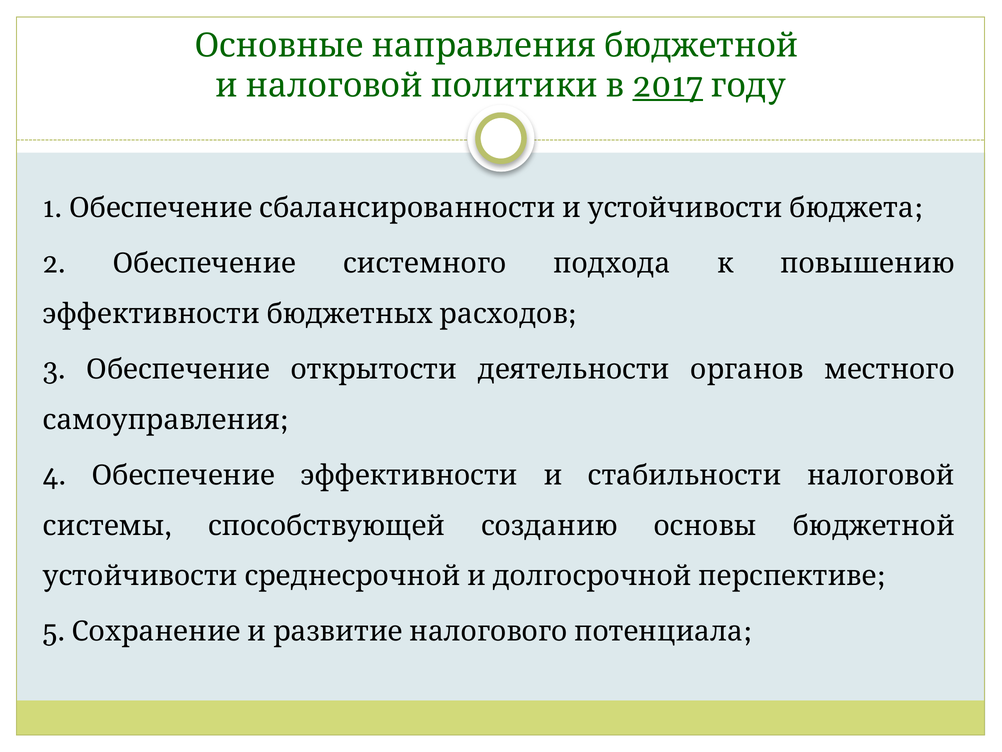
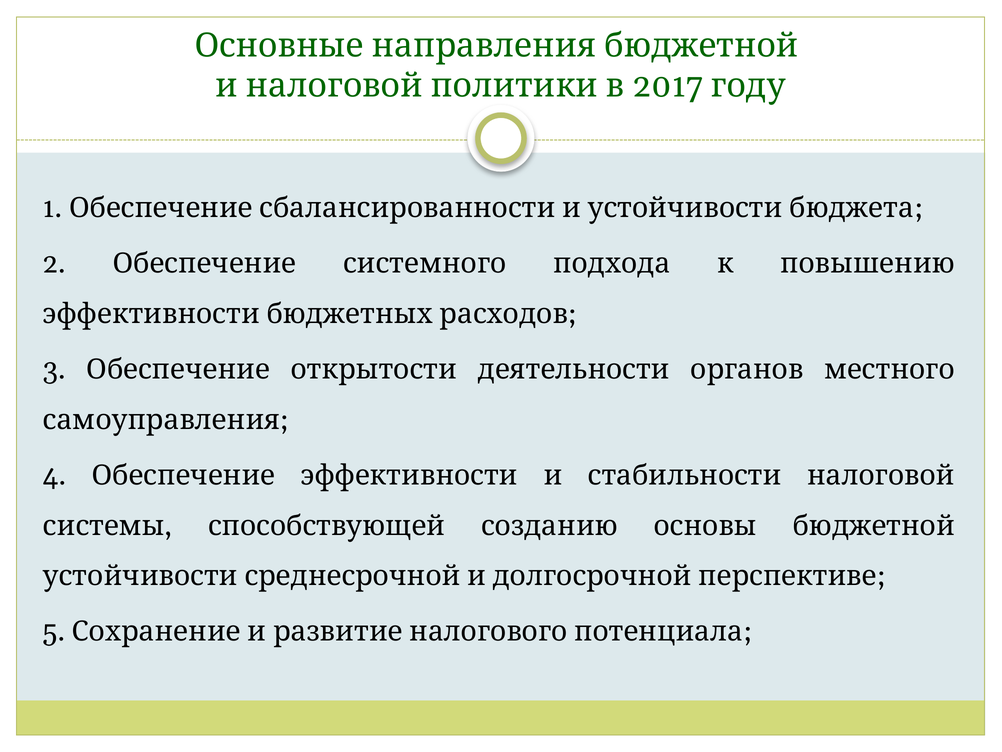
2017 underline: present -> none (668, 86)
